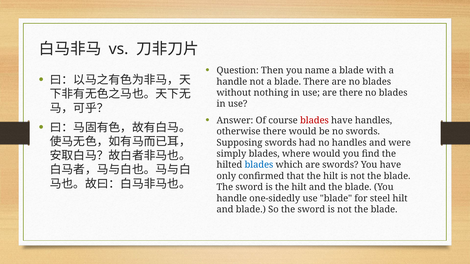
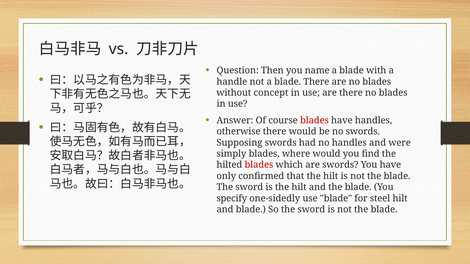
nothing: nothing -> concept (271, 93)
blades colour: blue -> red (259, 165)
handle: handle -> specify (232, 199)
